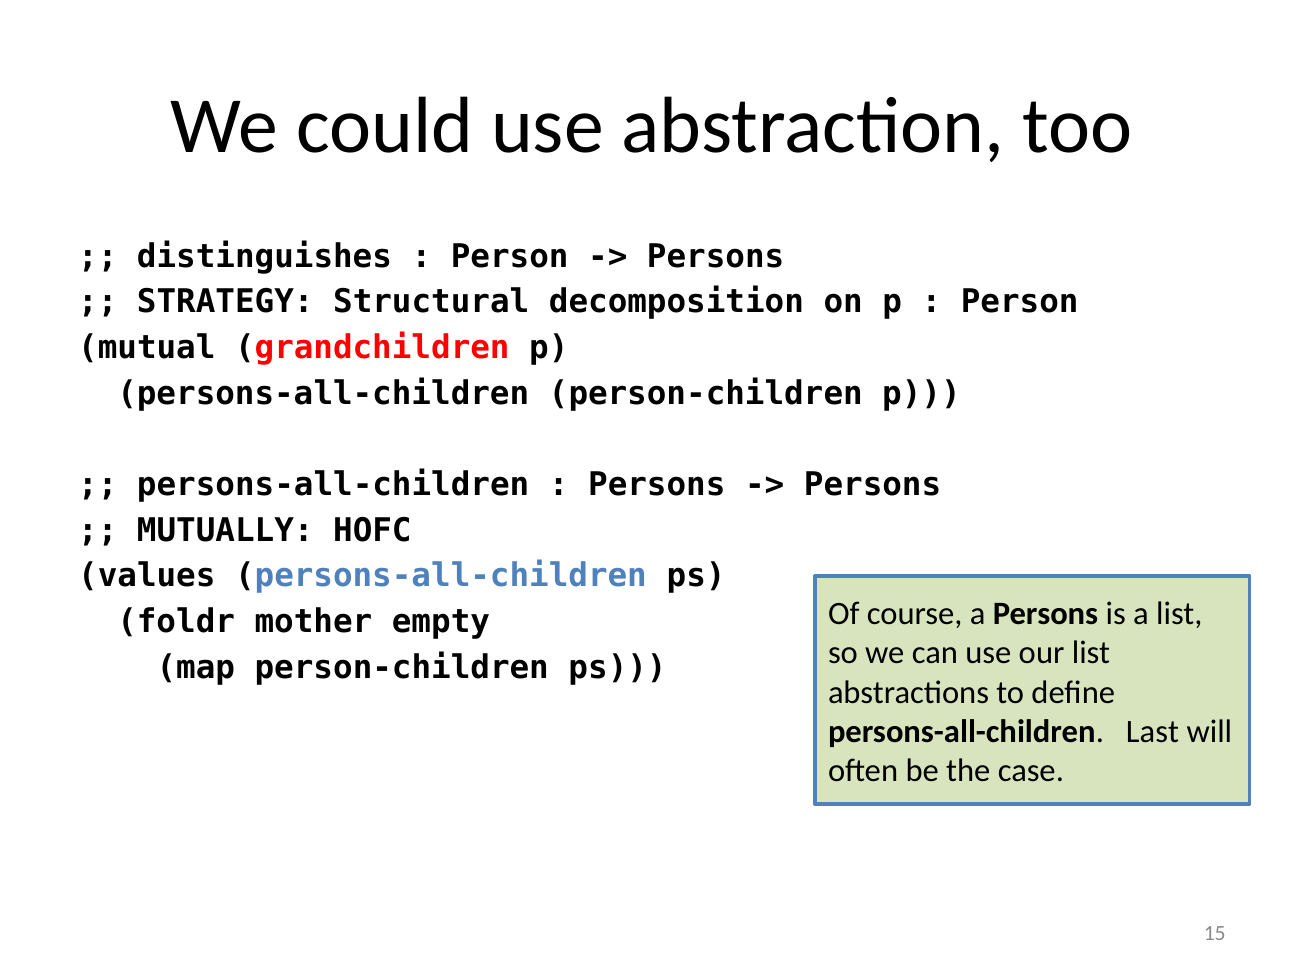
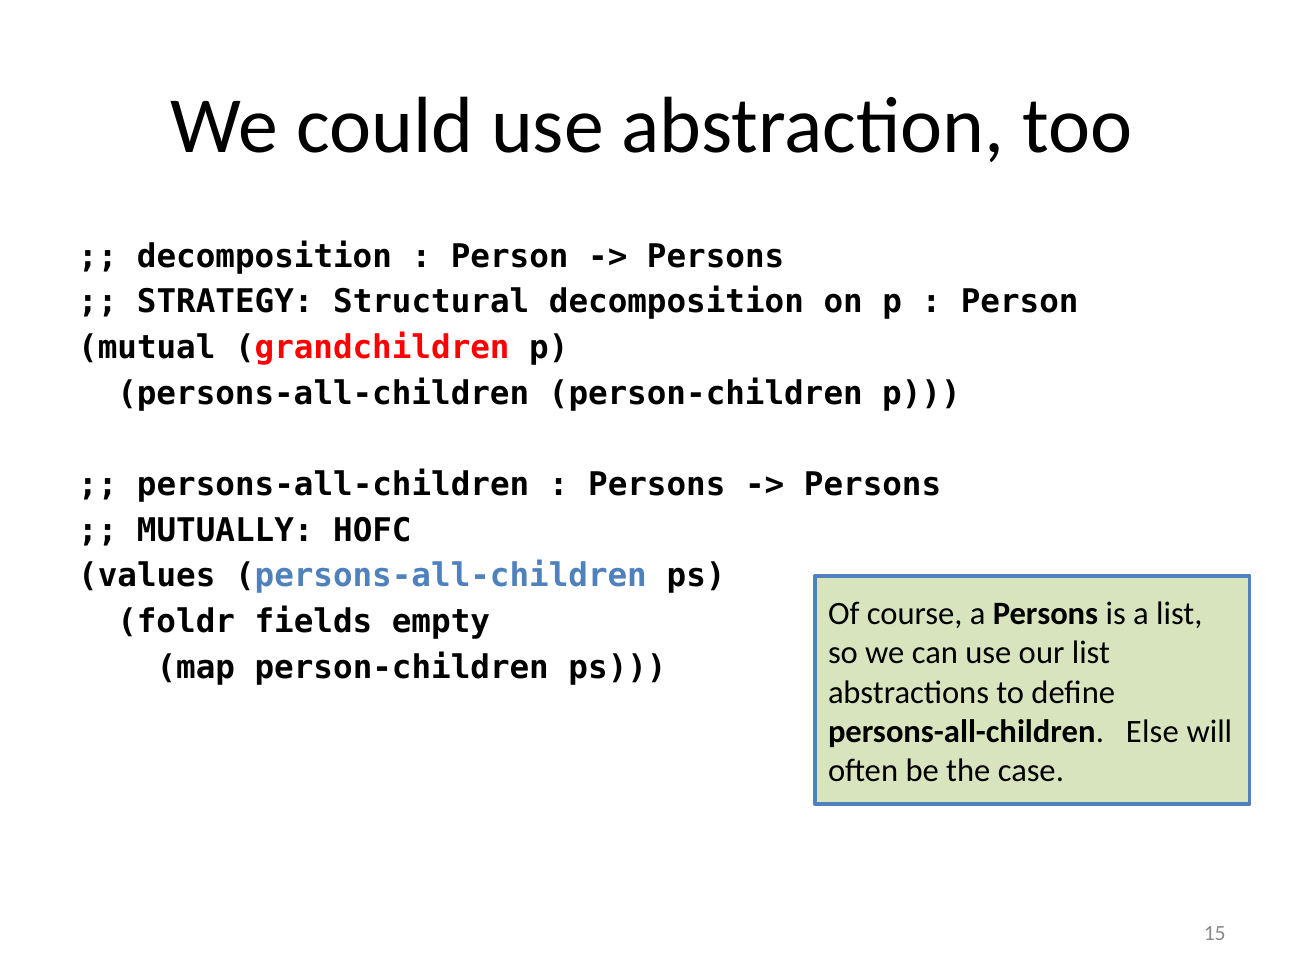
distinguishes: distinguishes -> decomposition (264, 257)
mother: mother -> fields (313, 622)
Last: Last -> Else (1152, 731)
